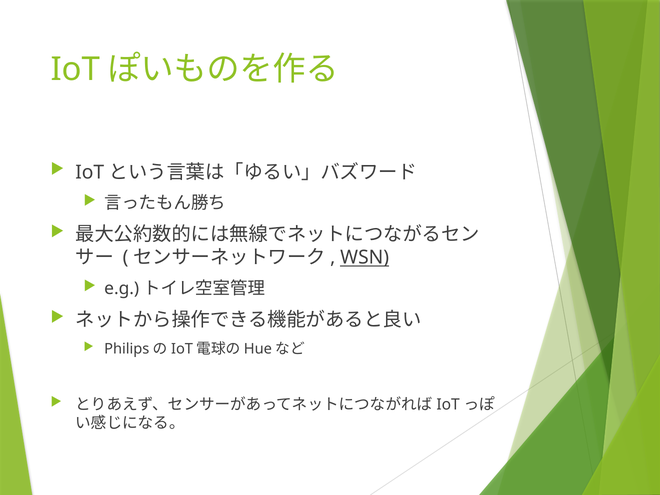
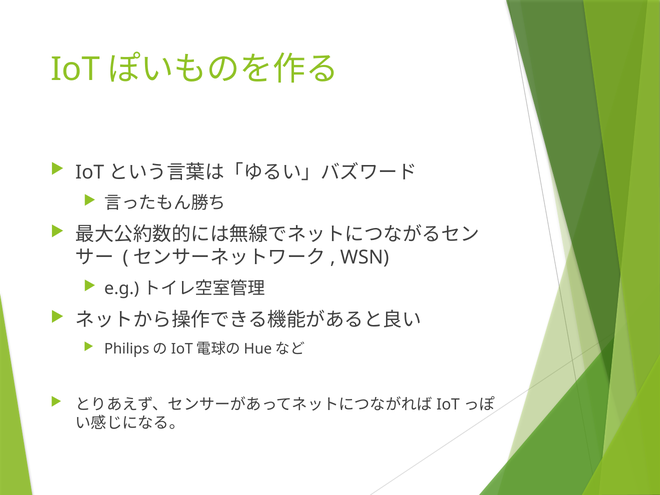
WSN underline: present -> none (365, 258)
